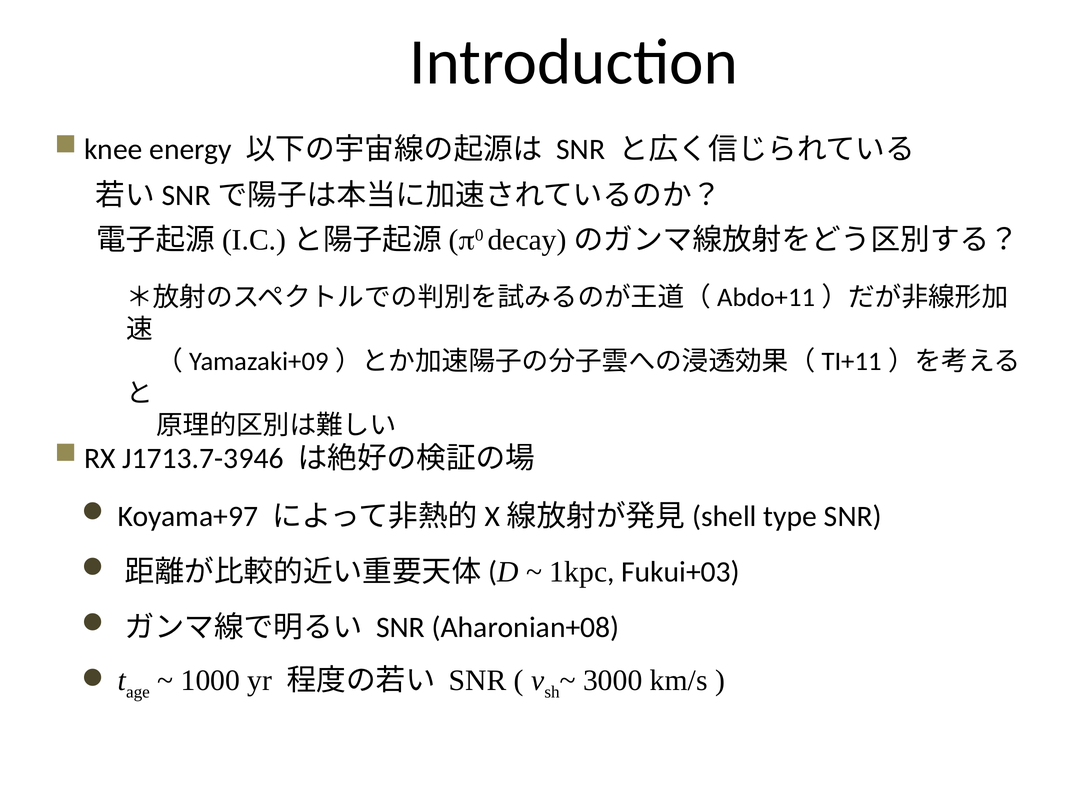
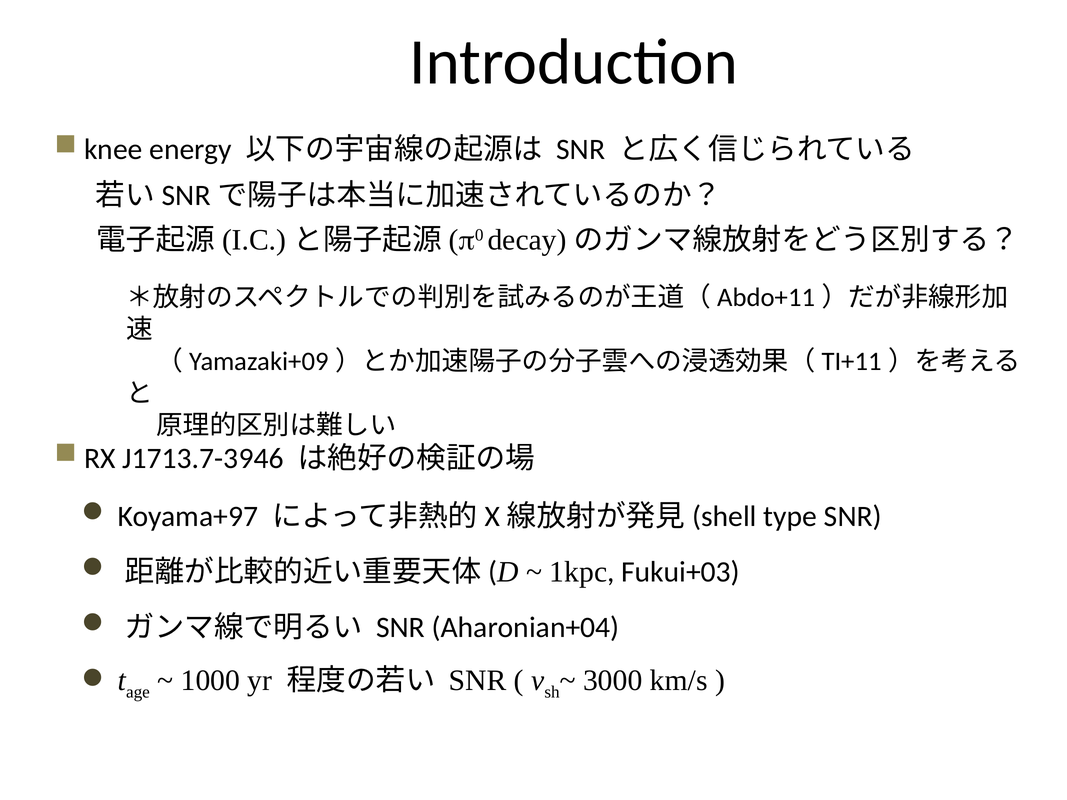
Aharonian+08: Aharonian+08 -> Aharonian+04 (525, 628)
